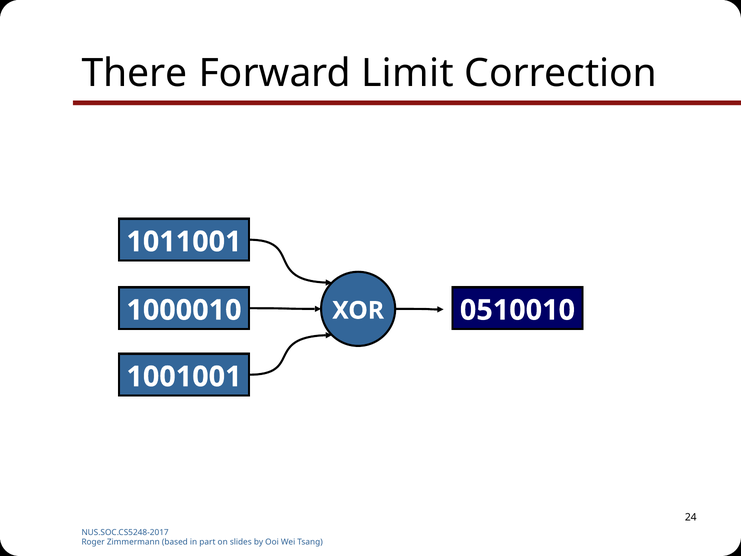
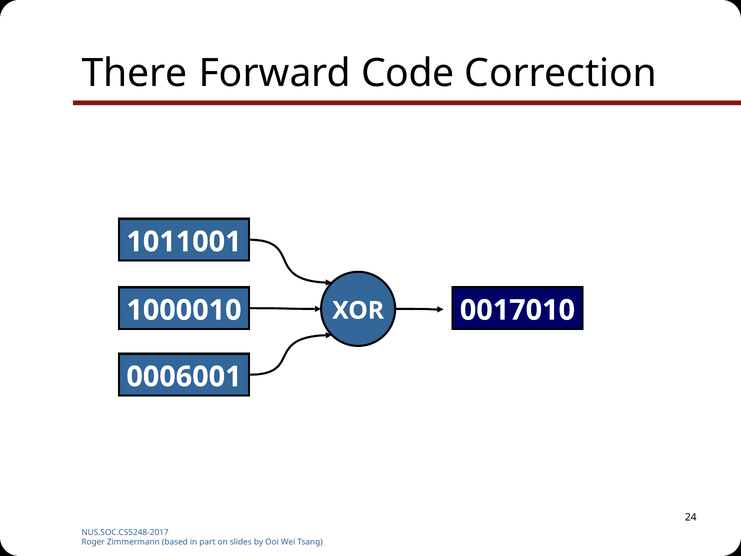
Limit: Limit -> Code (408, 73)
0510010: 0510010 -> 0017010 (517, 310)
1001001: 1001001 -> 0006001 (184, 377)
